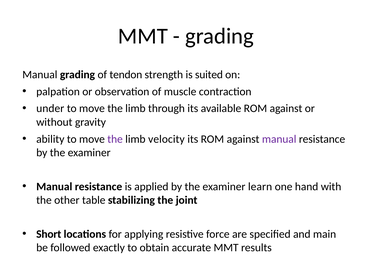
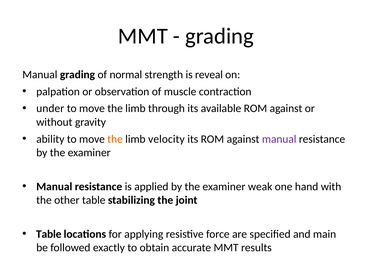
tendon: tendon -> normal (126, 75)
suited: suited -> reveal (209, 75)
the colour: purple -> orange (115, 139)
learn: learn -> weak (260, 187)
Short: Short -> Table (49, 234)
